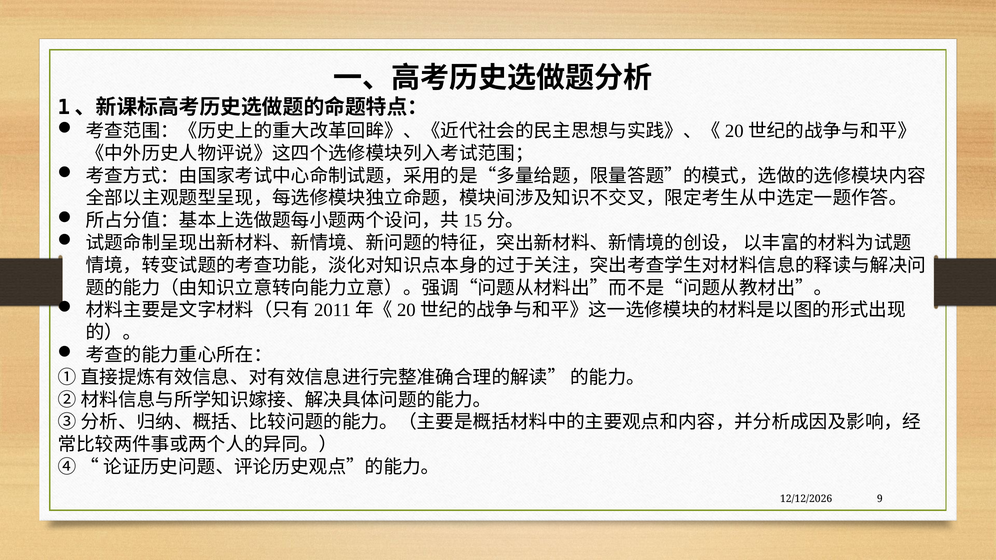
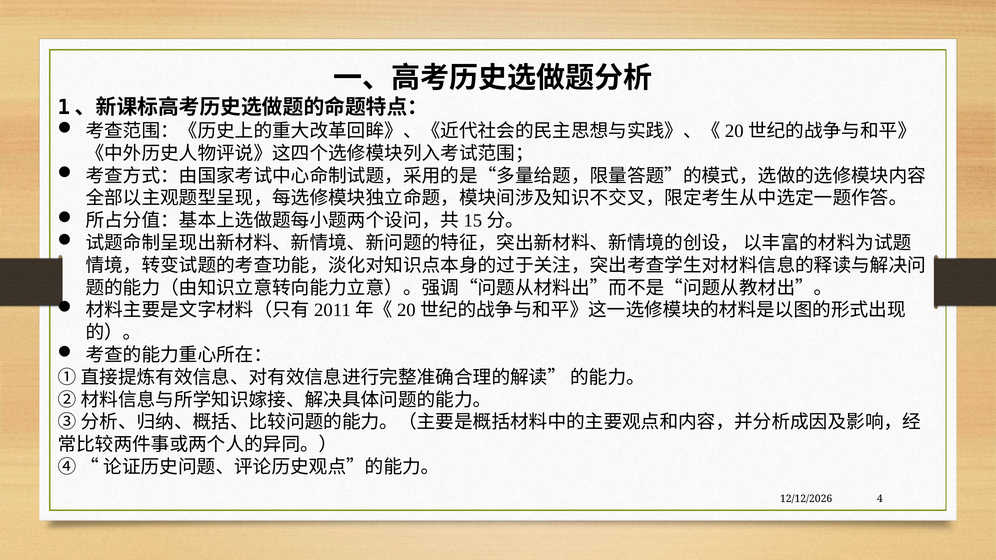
9: 9 -> 4 (880, 499)
